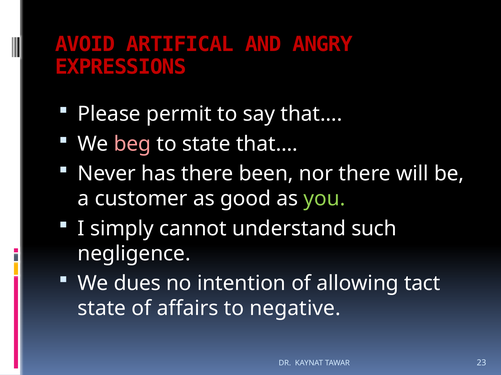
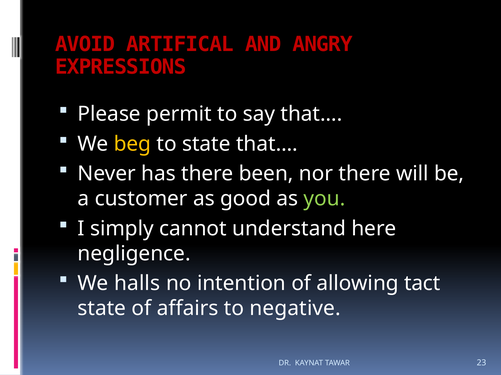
beg colour: pink -> yellow (132, 144)
such: such -> here (374, 229)
dues: dues -> halls (137, 284)
